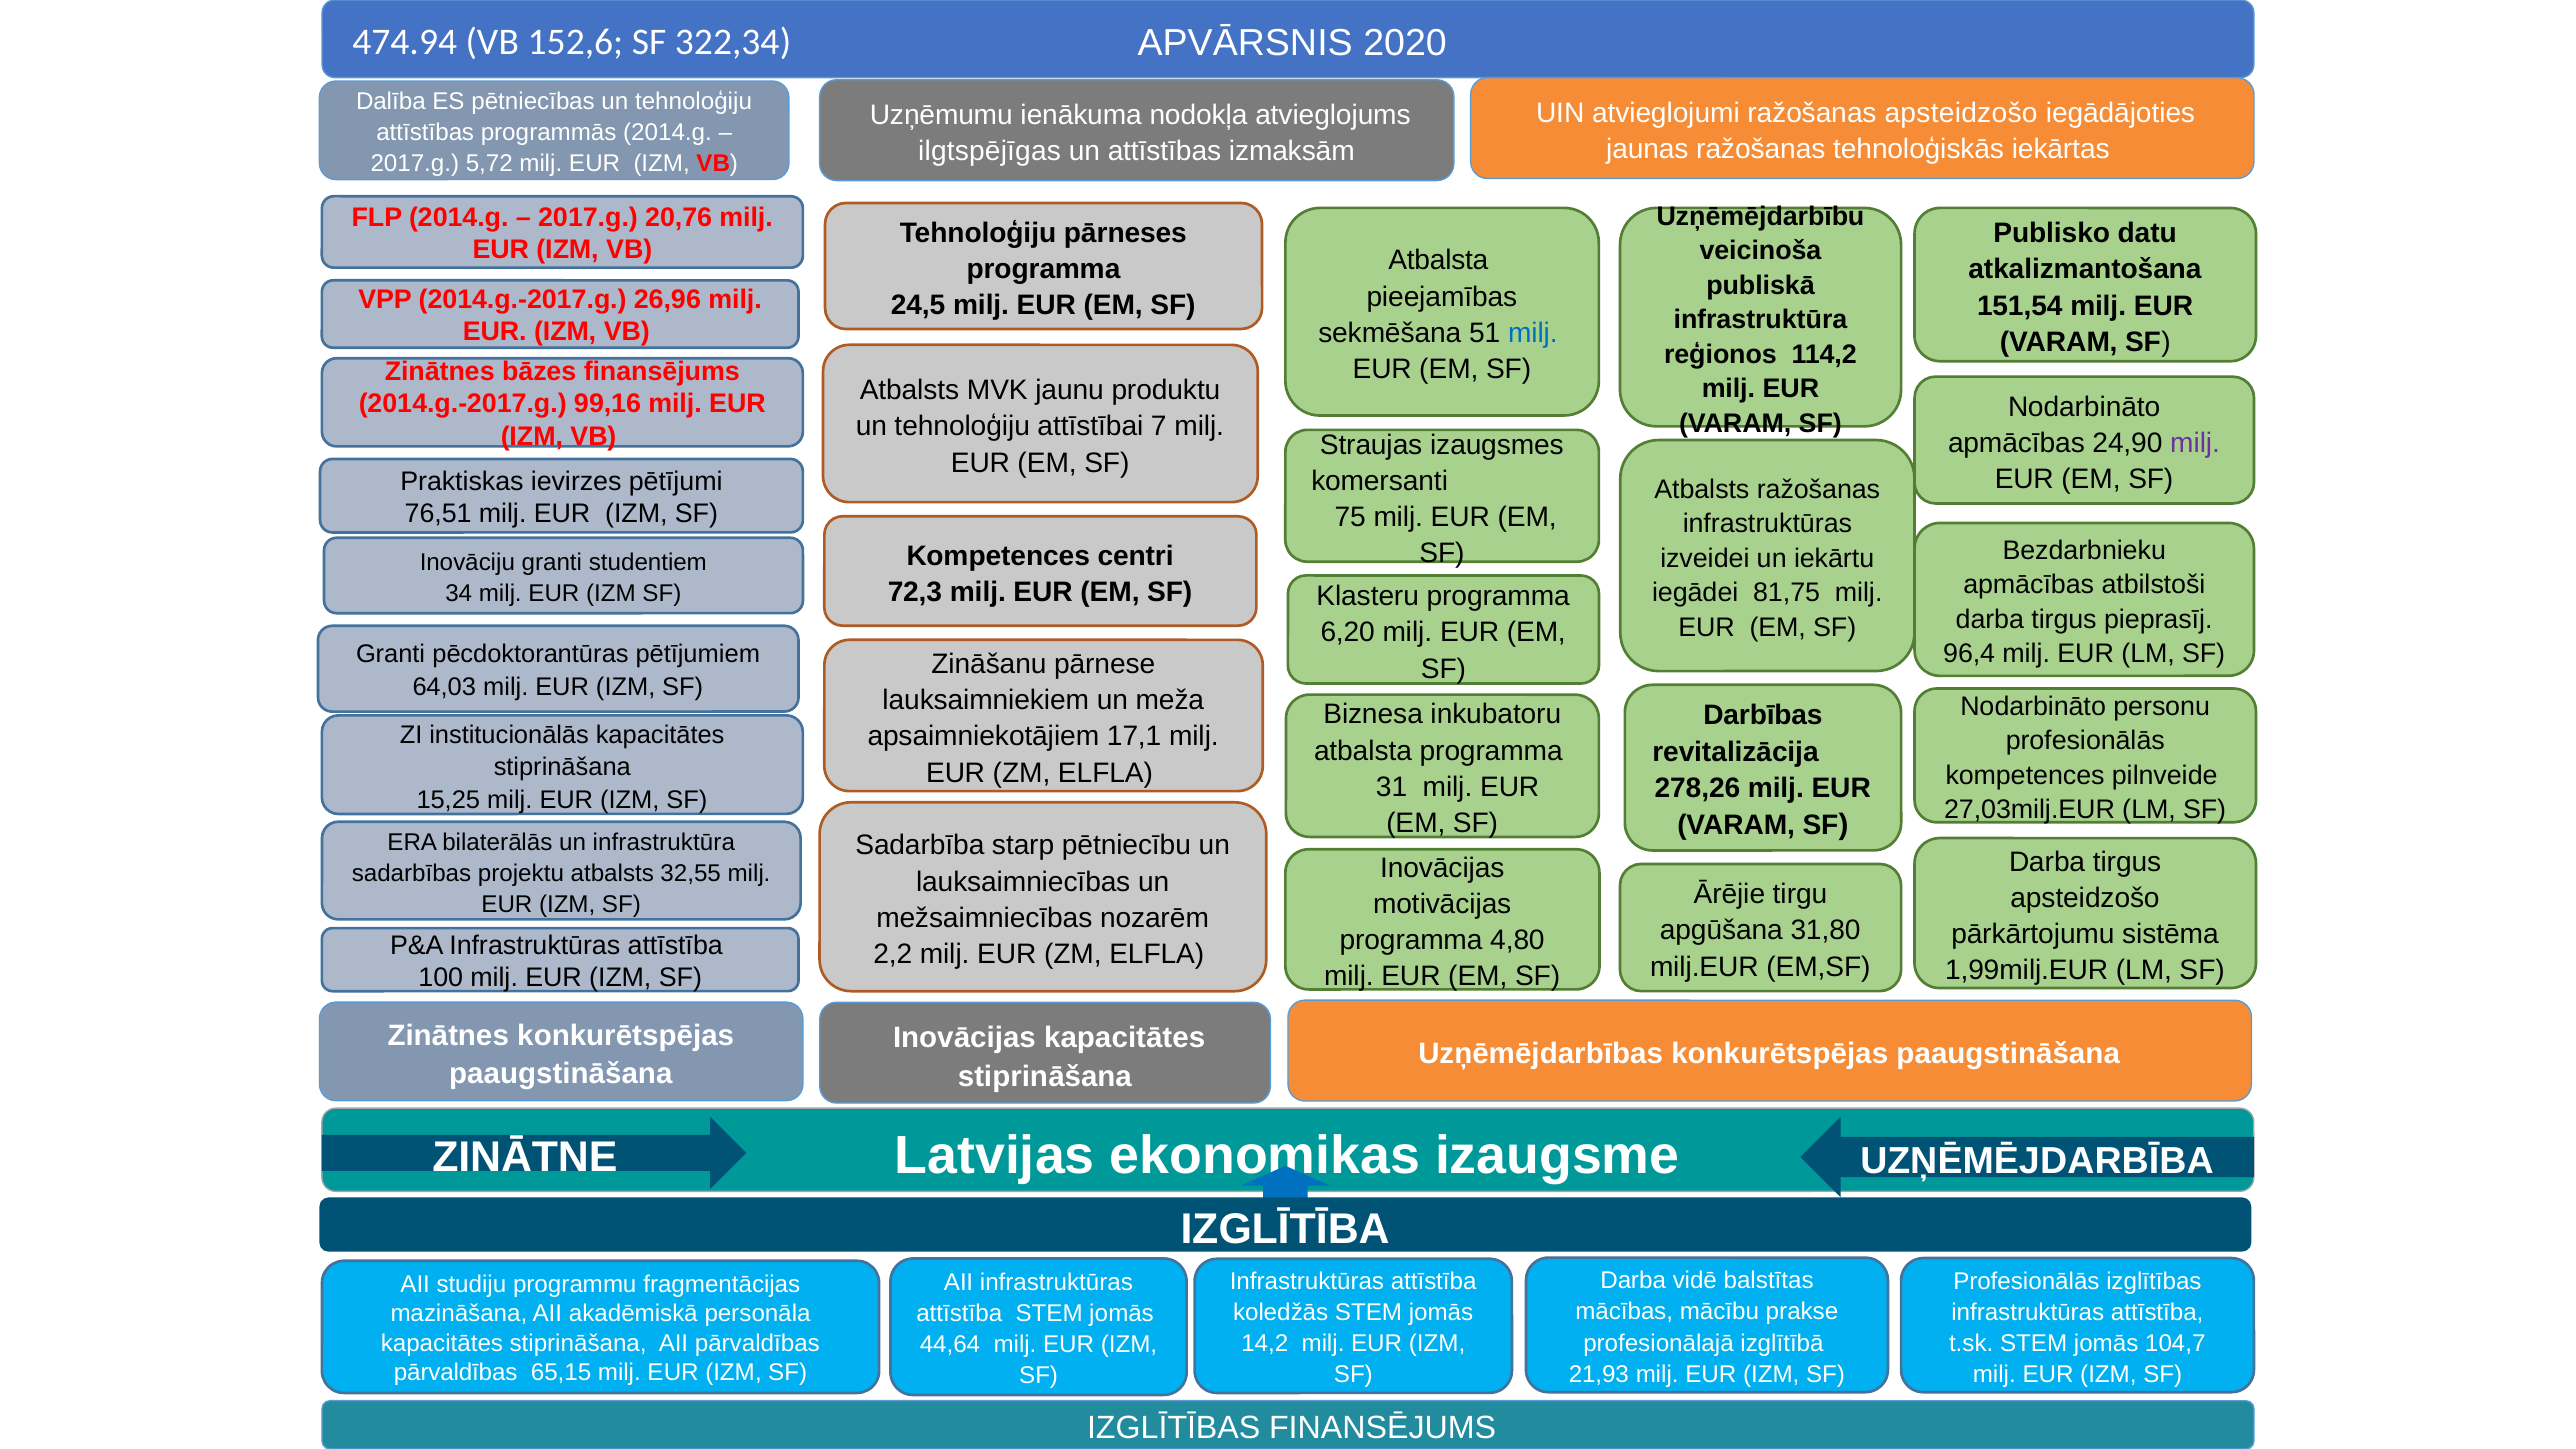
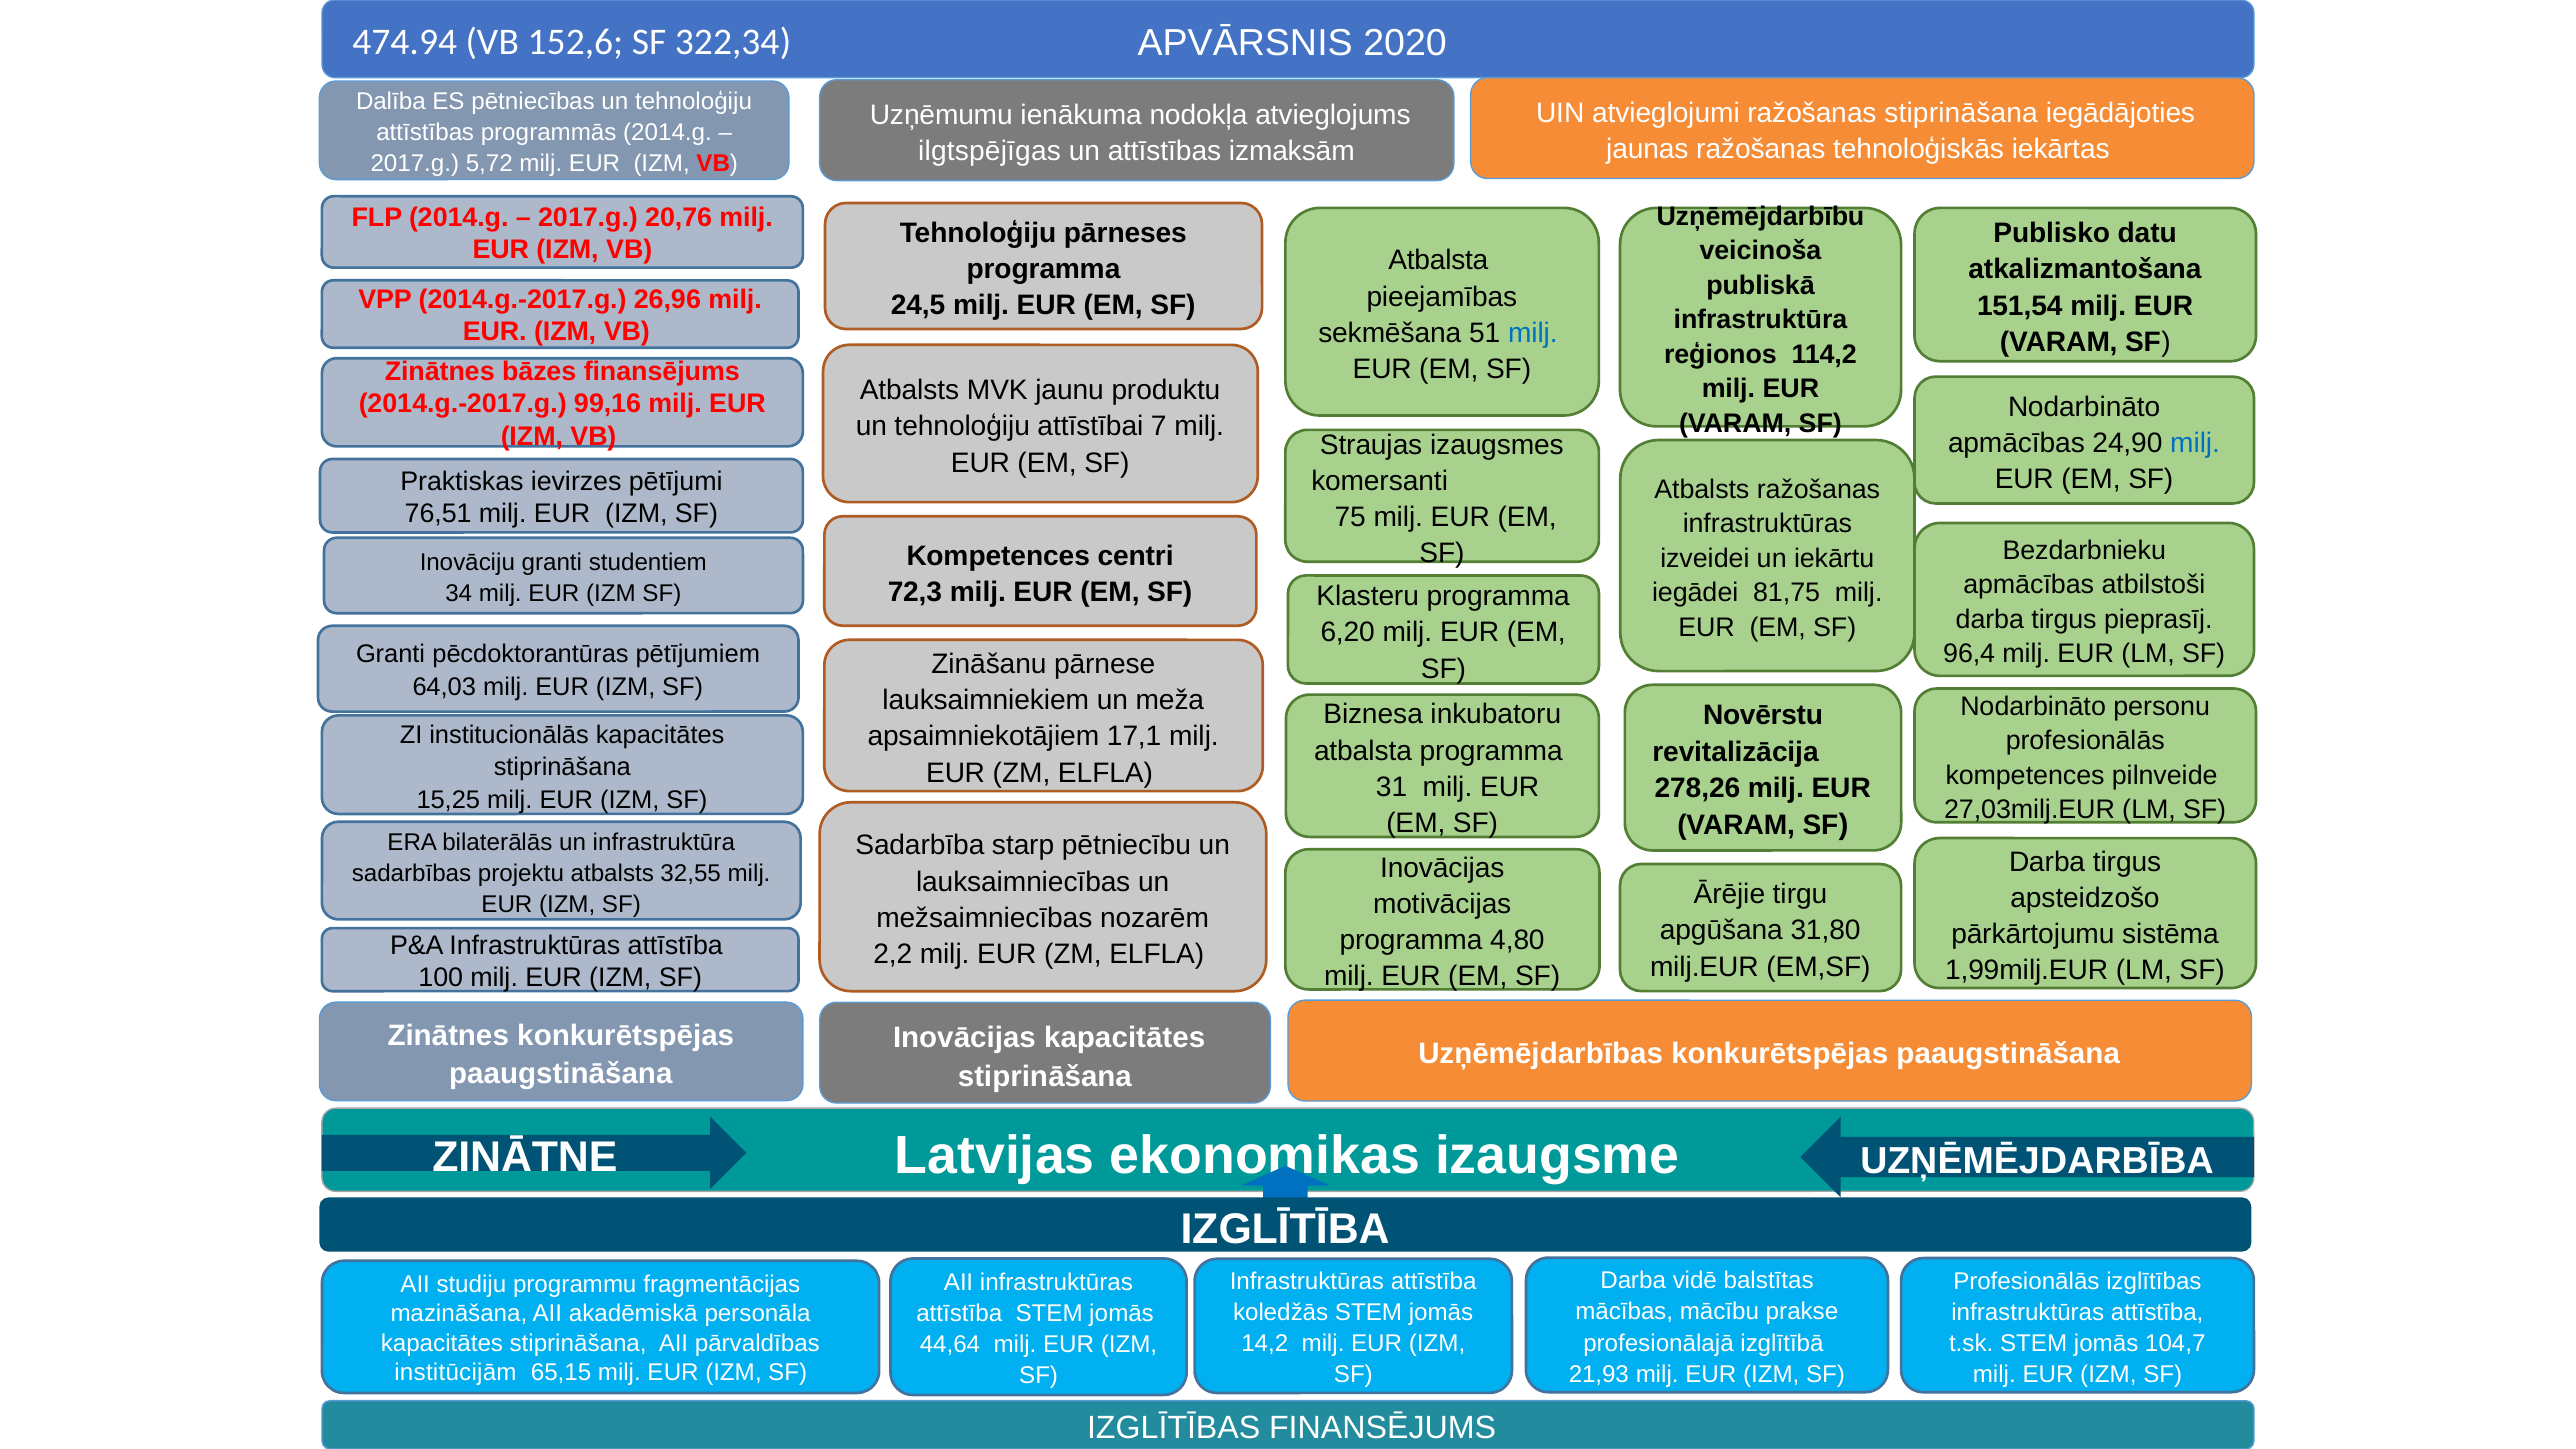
ražošanas apsteidzošo: apsteidzošo -> stiprināšana (1961, 113)
milj colour: purple -> blue (2195, 443)
Darbības: Darbības -> Novērstu (1763, 716)
pārvaldības: pārvaldības -> institūcijām (455, 1372)
